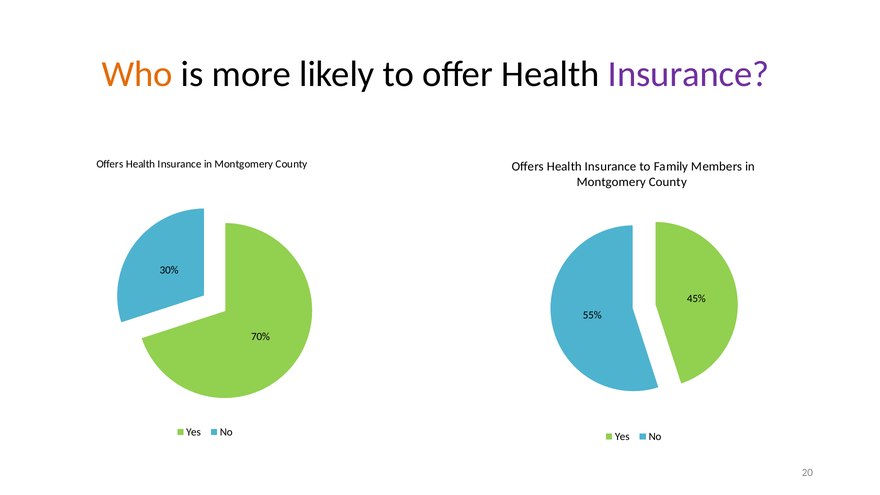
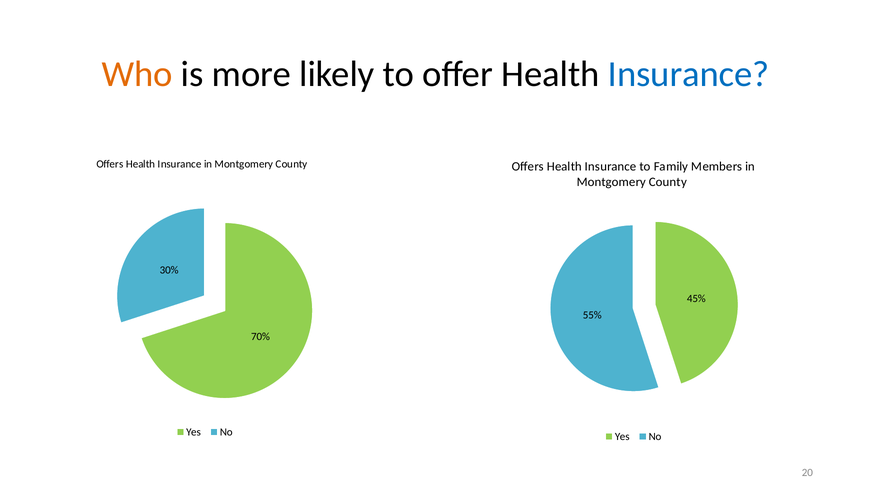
Insurance colour: purple -> blue (689, 74)
